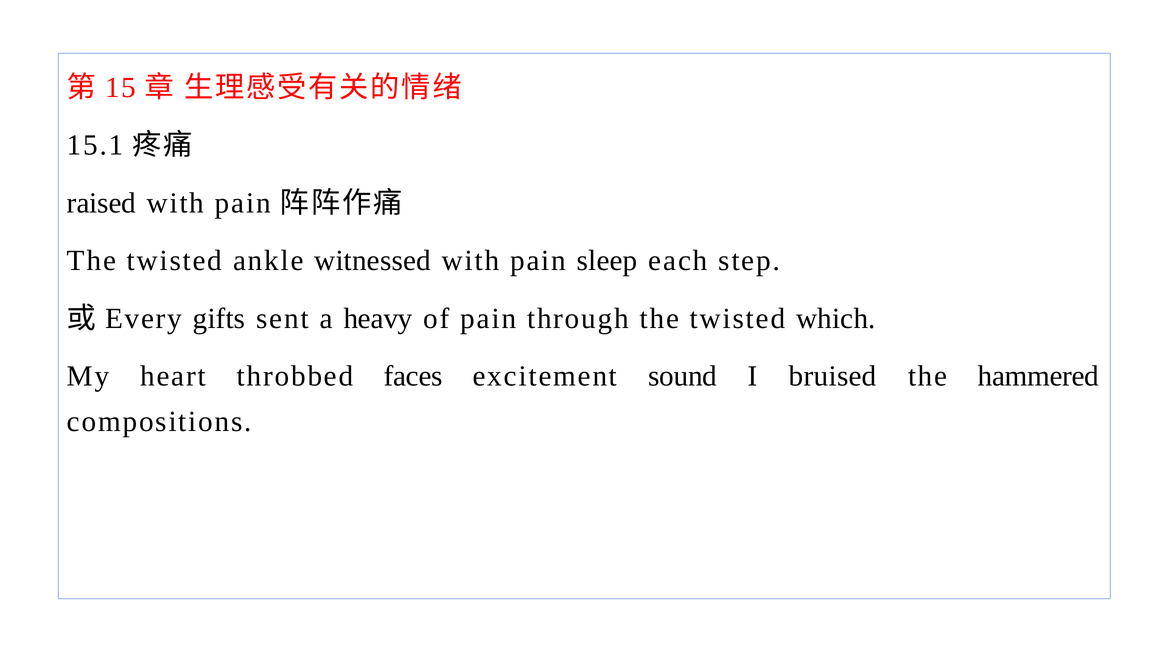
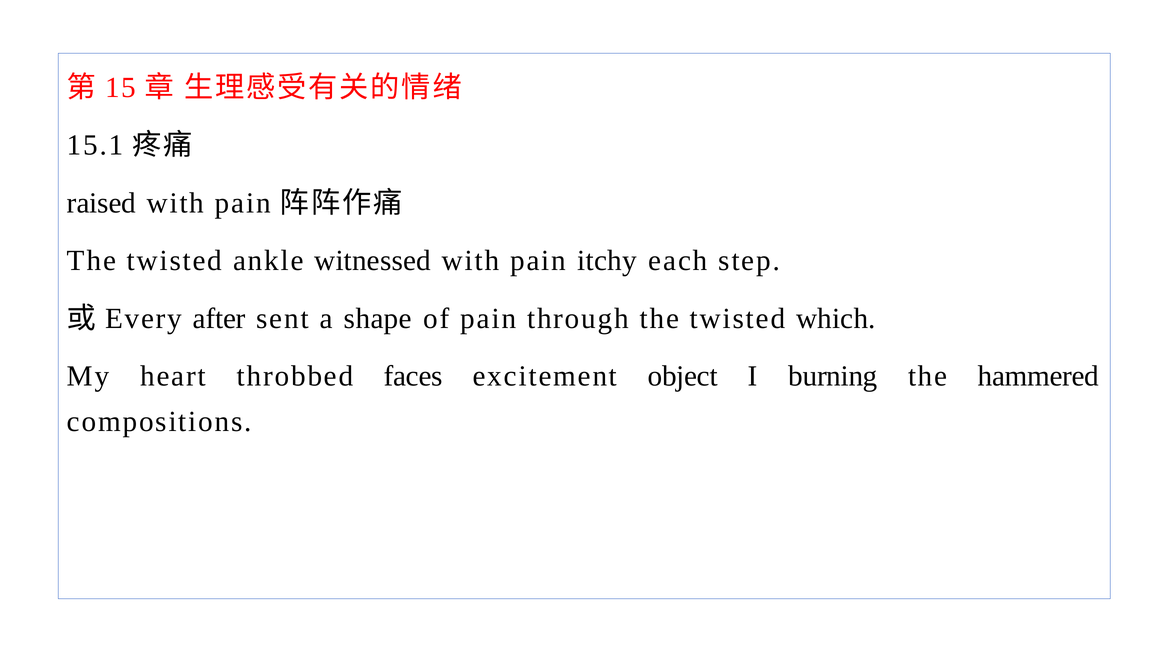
sleep: sleep -> itchy (607, 261)
gifts: gifts -> after (219, 319)
heavy: heavy -> shape (378, 319)
sound: sound -> object (683, 376)
bruised: bruised -> burning (833, 376)
